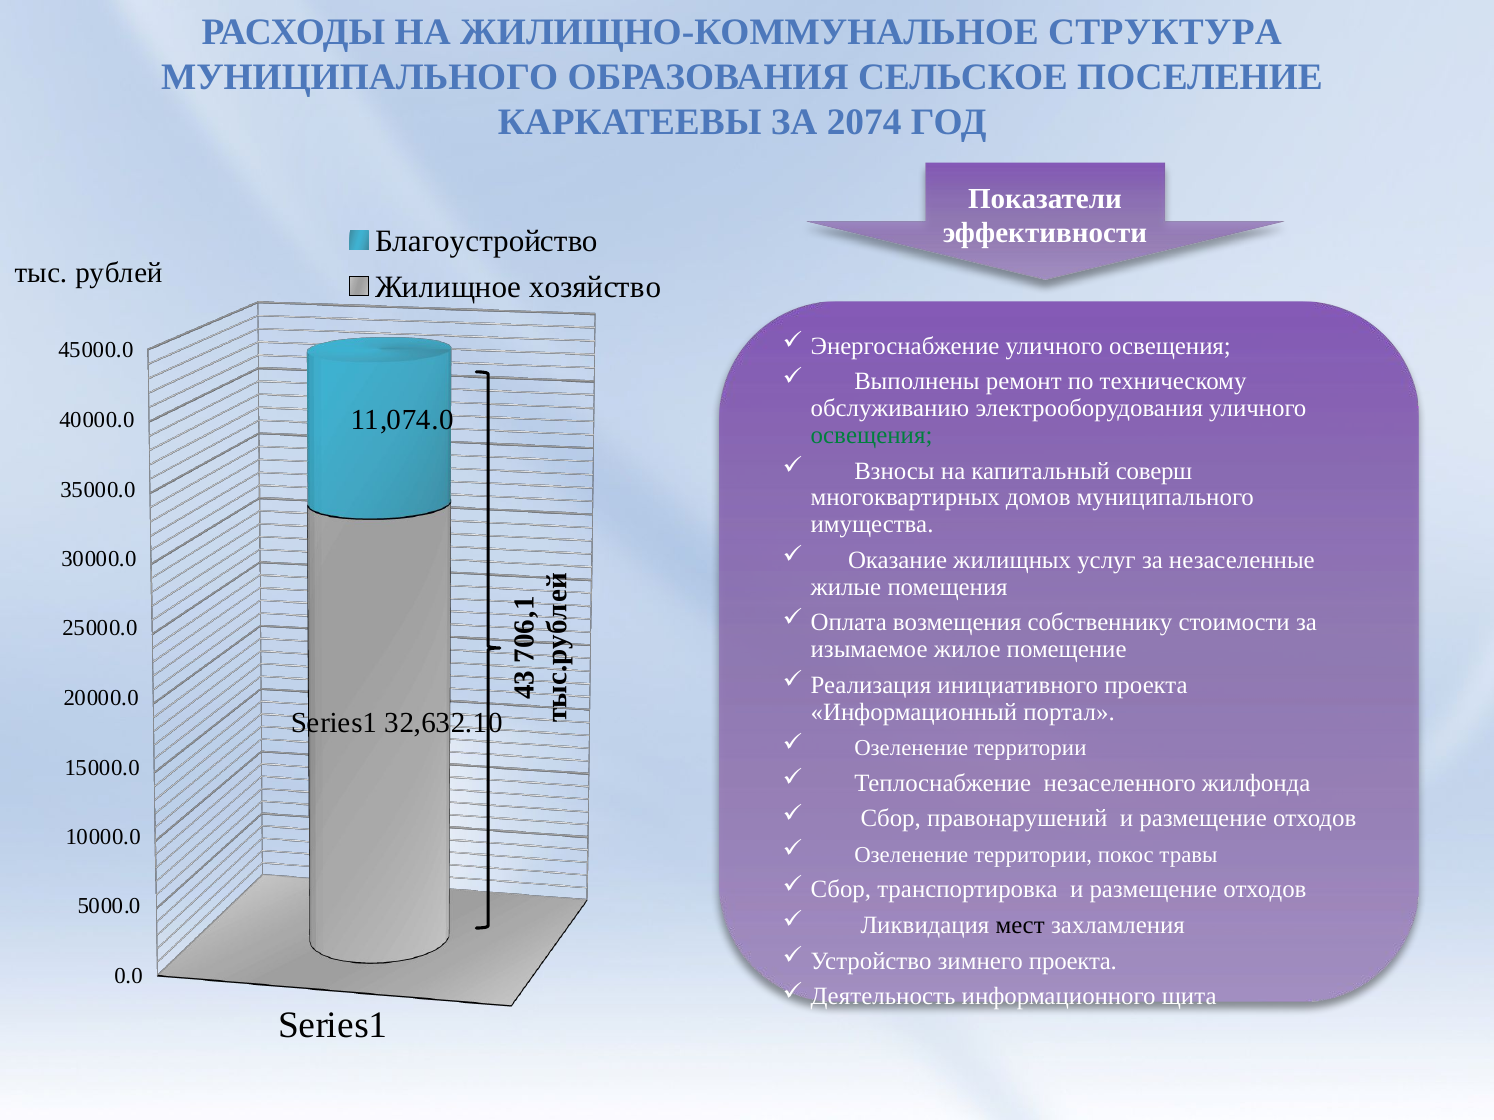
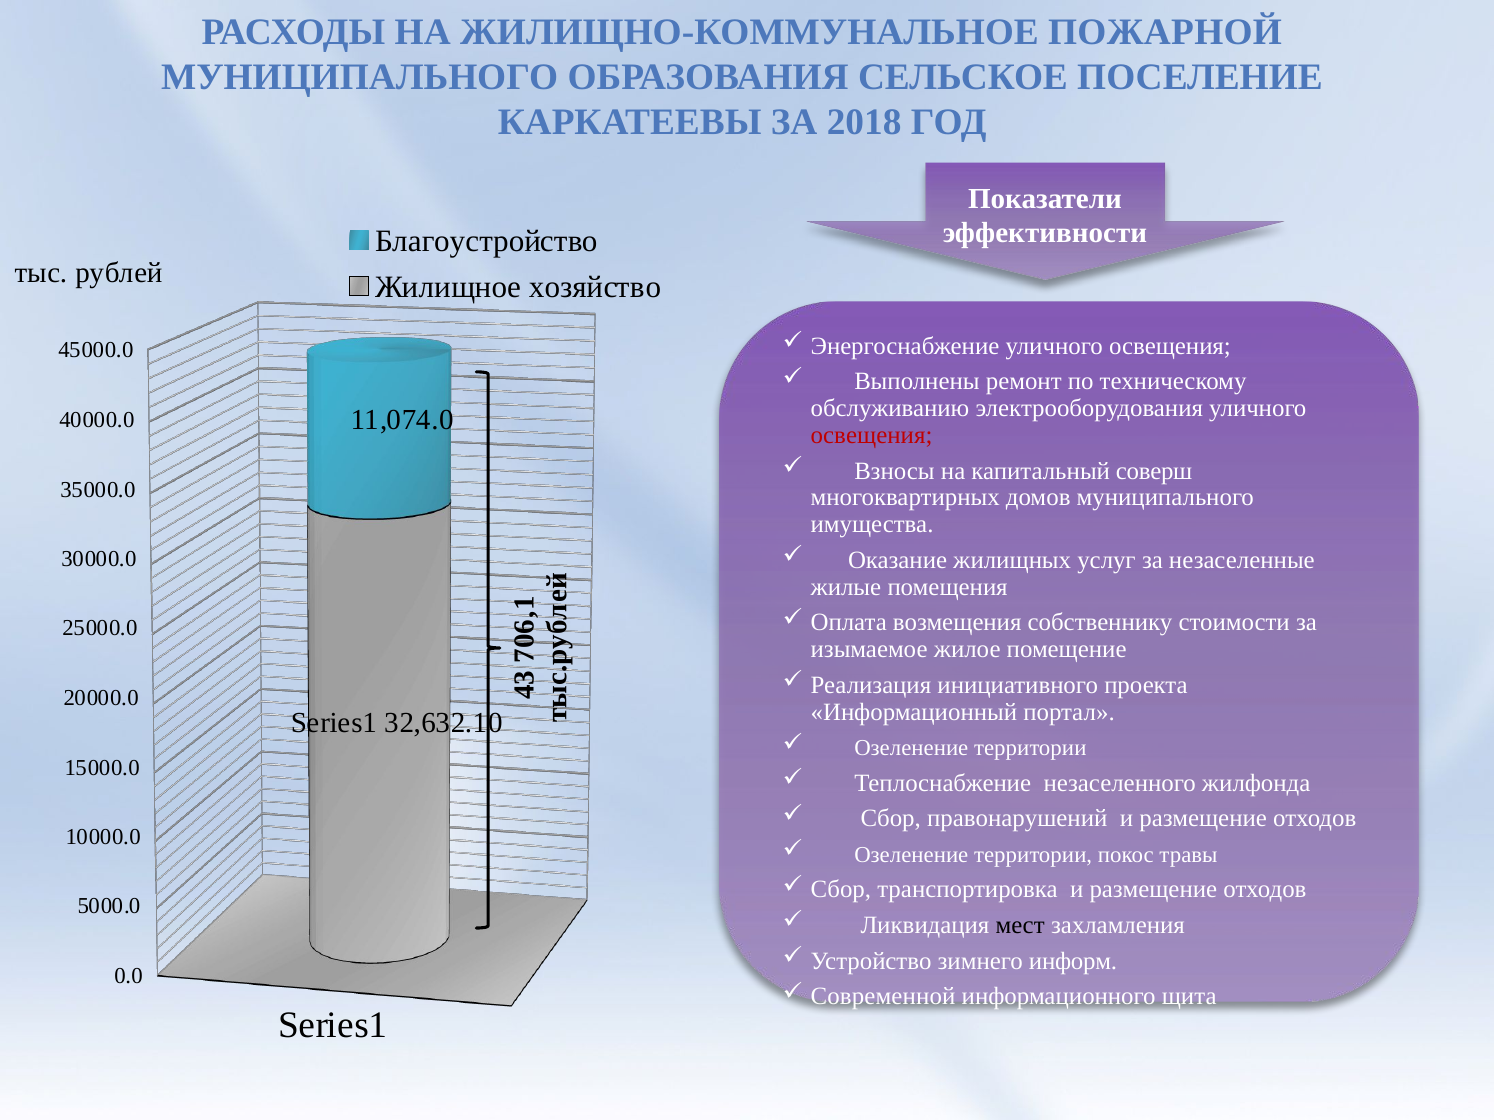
СТРУКТУРА: СТРУКТУРА -> ПОЖАРНОЙ (1165, 32)
2074: 2074 -> 2018 (864, 122)
освещения colour: green -> red (872, 435)
зимнего проекта: проекта -> информ (1073, 961)
Деятельность: Деятельность -> Современной (883, 997)
